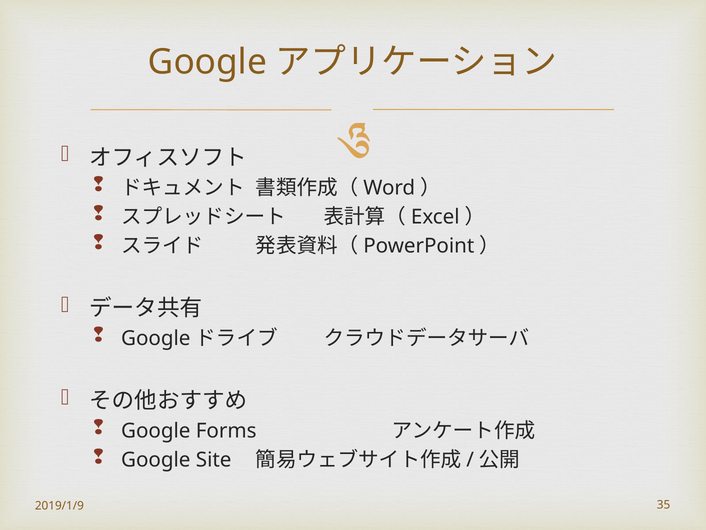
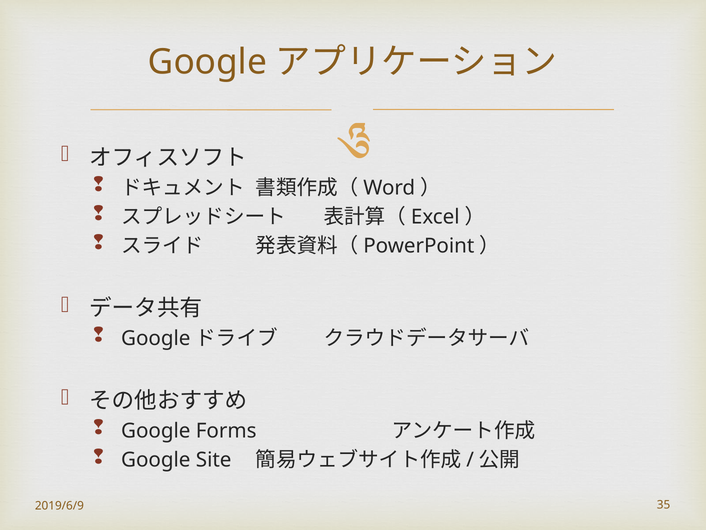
2019/1/9: 2019/1/9 -> 2019/6/9 (59, 505)
